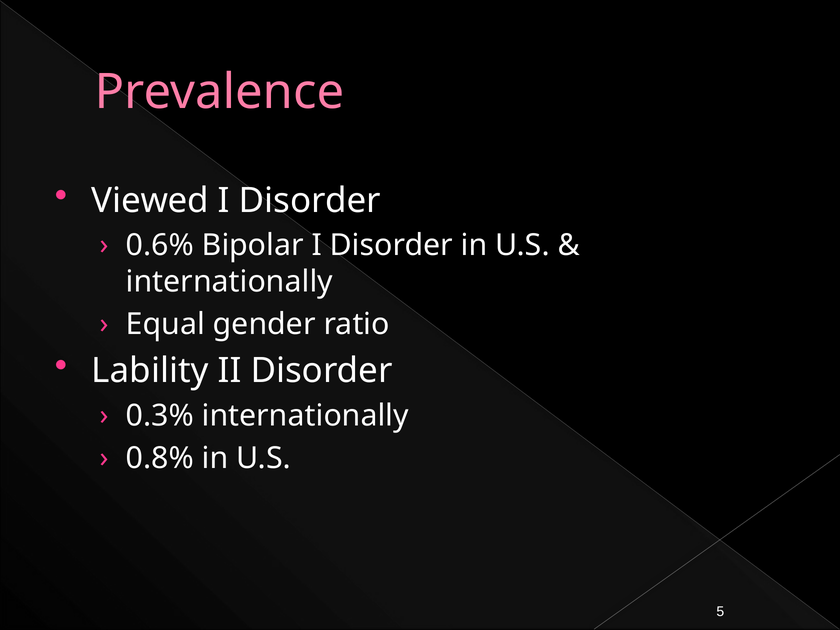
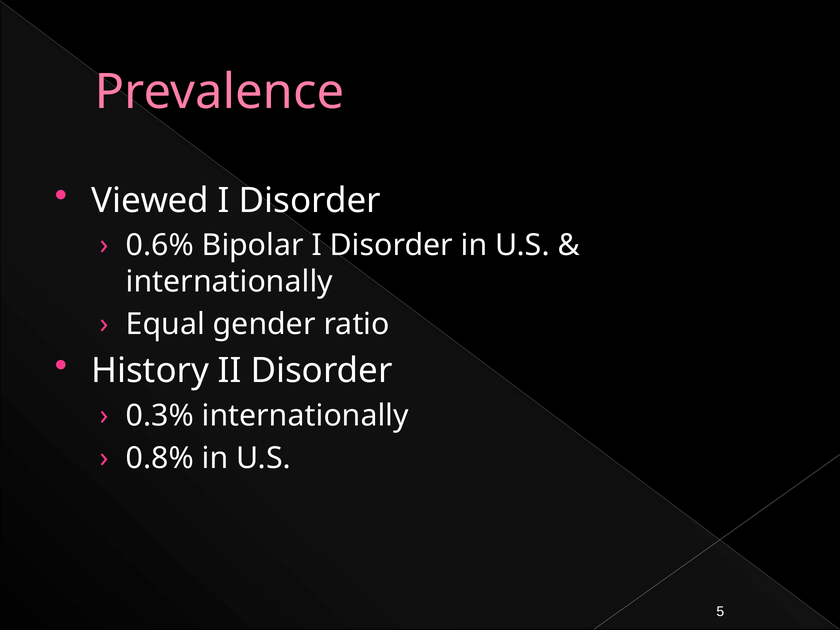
Lability: Lability -> History (150, 371)
